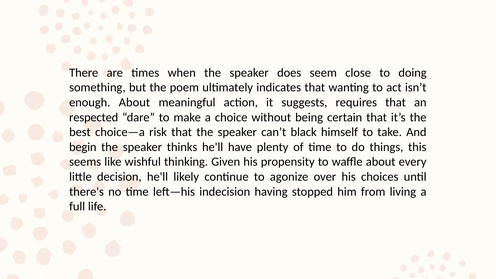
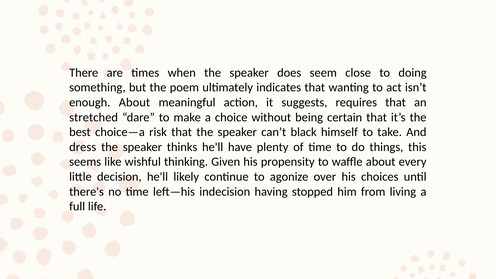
respected: respected -> stretched (94, 117)
begin: begin -> dress (83, 147)
